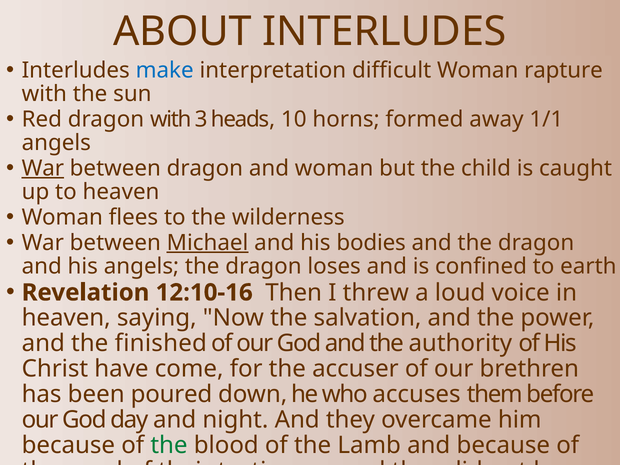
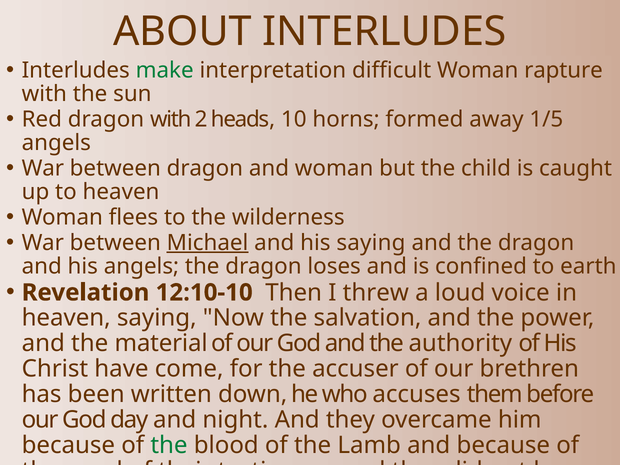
make colour: blue -> green (165, 70)
3: 3 -> 2 (201, 119)
1/1: 1/1 -> 1/5 (546, 119)
War underline: present -> none (43, 168)
his bodies: bodies -> saying (371, 243)
12:10-16: 12:10-16 -> 12:10-10 (204, 293)
finished: finished -> material (161, 344)
poured: poured -> written (171, 394)
